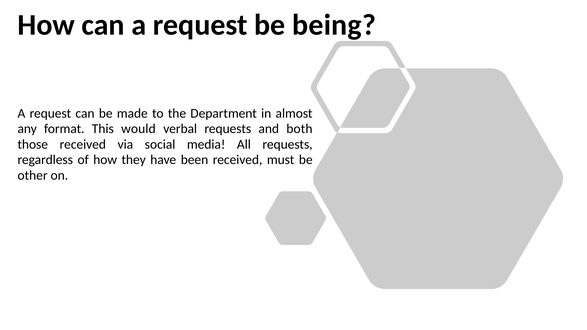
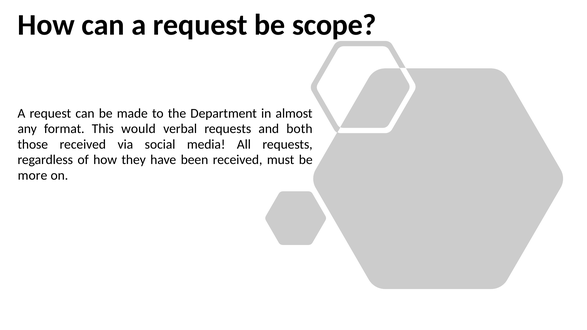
being: being -> scope (334, 25)
other: other -> more (33, 175)
